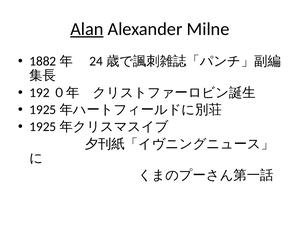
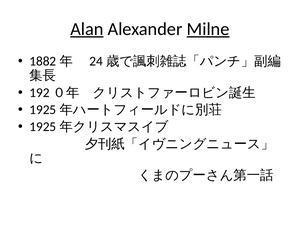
Milne underline: none -> present (208, 29)
